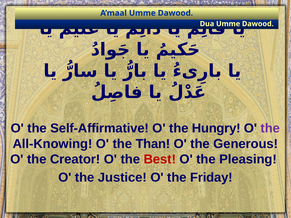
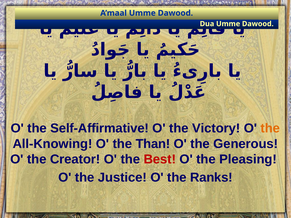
Hungry: Hungry -> Victory (216, 128)
the colour: purple -> orange (270, 128)
Friday: Friday -> Ranks (211, 178)
